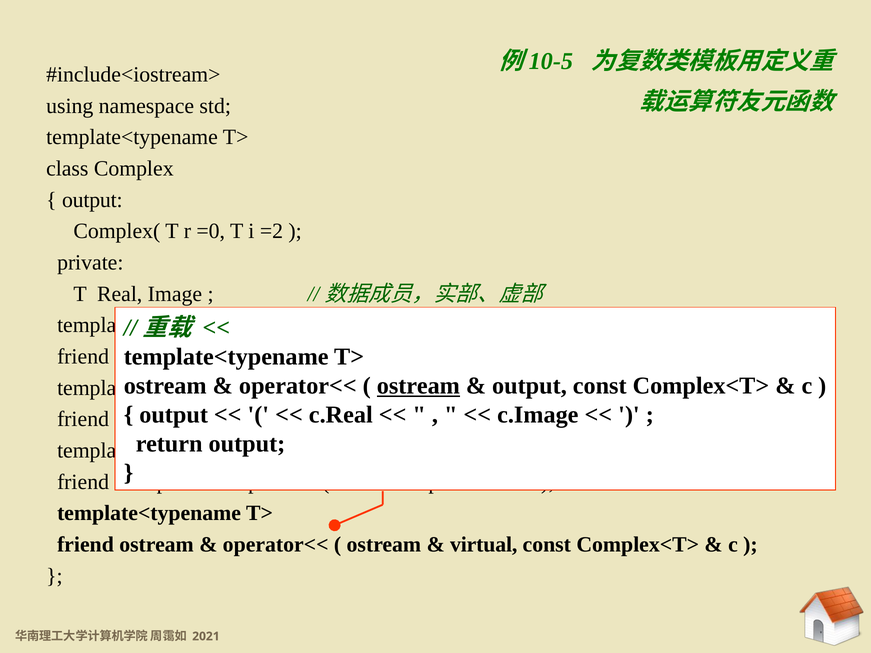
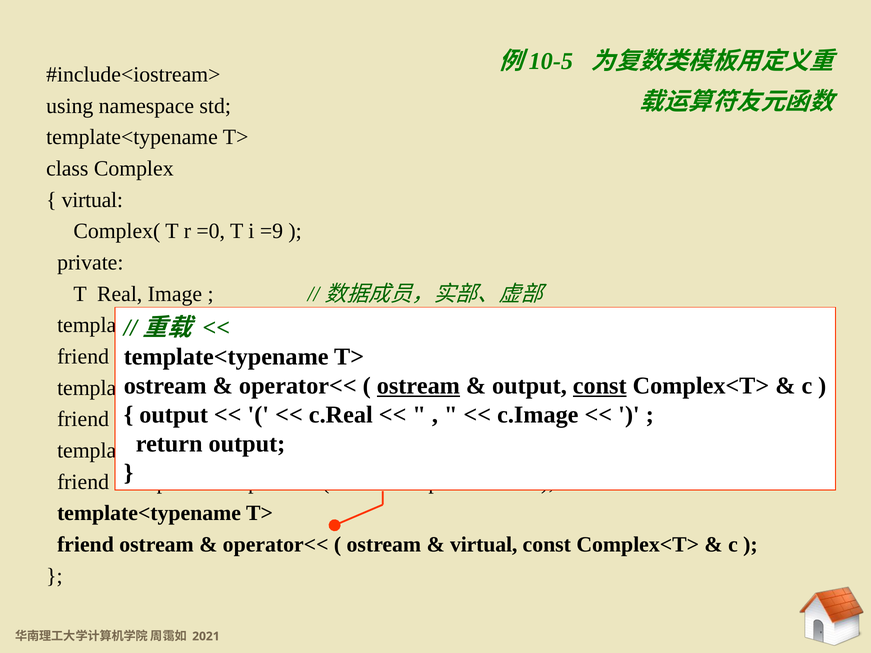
output: output -> virtual (92, 200)
=2: =2 -> =9 (271, 231)
const underline: none -> present (600, 386)
